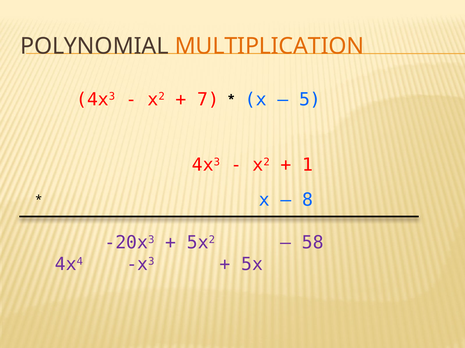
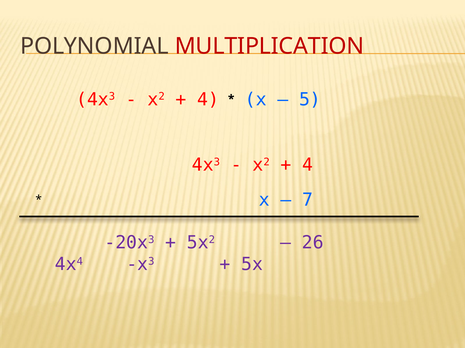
MULTIPLICATION colour: orange -> red (269, 46)
7: 7 -> 4 (208, 100)
1: 1 -> 4 (308, 165)
8: 8 -> 7 (308, 200)
58: 58 -> 26 (313, 243)
